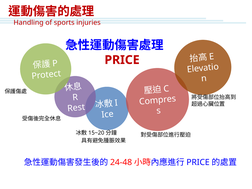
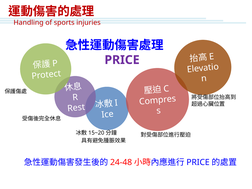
PRICE colour: red -> purple (122, 60)
